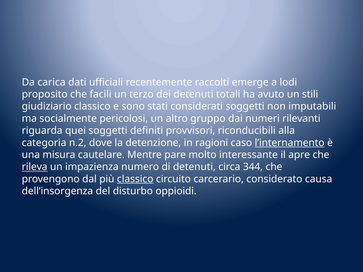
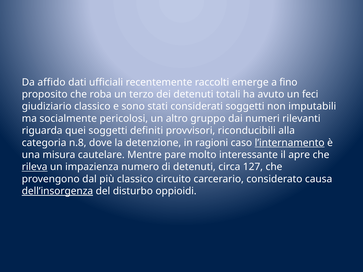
carica: carica -> affido (51, 82)
lodi: lodi -> fino (288, 82)
facili: facili -> roba (101, 94)
stili: stili -> feci (310, 94)
n.2: n.2 -> n.8 (78, 143)
344: 344 -> 127 (253, 167)
classico underline: present -> none (135, 179)
dell’insorgenza underline: none -> present (57, 191)
